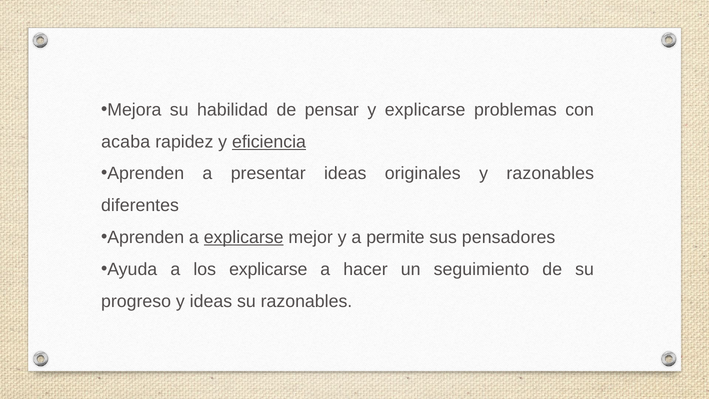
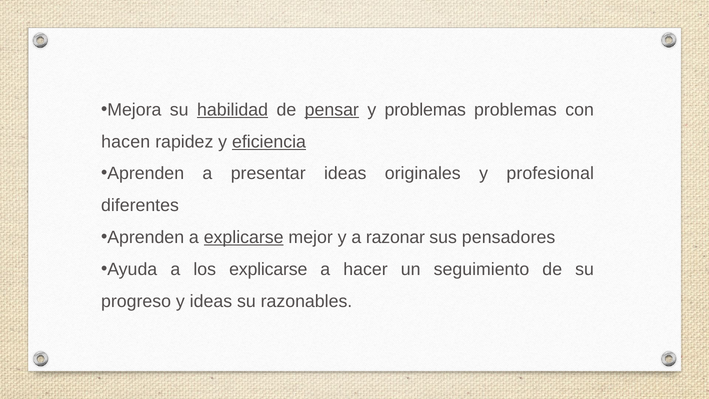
habilidad underline: none -> present (233, 110)
pensar underline: none -> present (332, 110)
y explicarse: explicarse -> problemas (425, 110)
acaba: acaba -> hacen (126, 142)
y razonables: razonables -> profesional (550, 174)
permite: permite -> razonar (395, 237)
